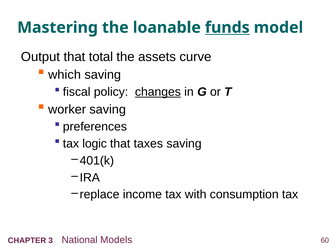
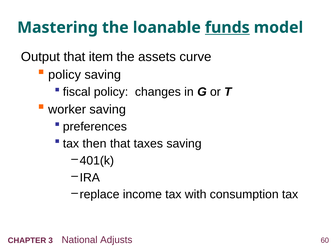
total: total -> item (101, 57)
which: which -> policy (65, 75)
changes underline: present -> none (158, 92)
logic: logic -> then (94, 144)
Models: Models -> Adjusts (116, 240)
